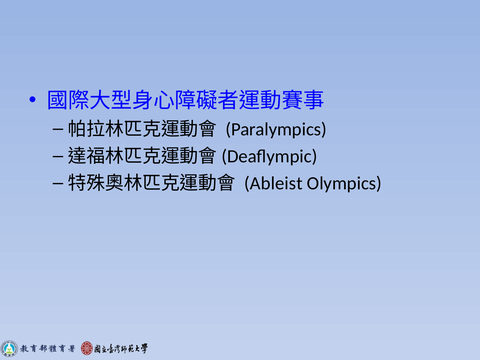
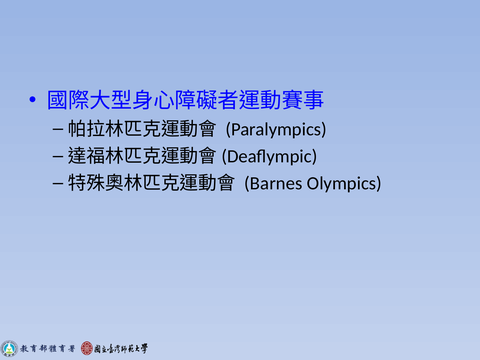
Ableist: Ableist -> Barnes (273, 183)
